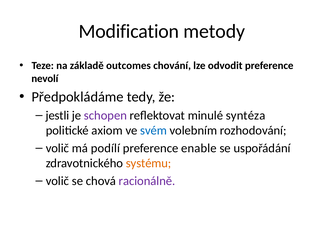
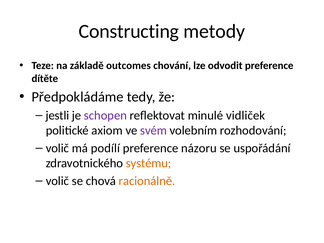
Modification: Modification -> Constructing (129, 31)
nevolí: nevolí -> dítěte (45, 79)
syntéza: syntéza -> vidliček (246, 115)
svém colour: blue -> purple (154, 131)
enable: enable -> názoru (199, 148)
racionálně colour: purple -> orange (147, 181)
